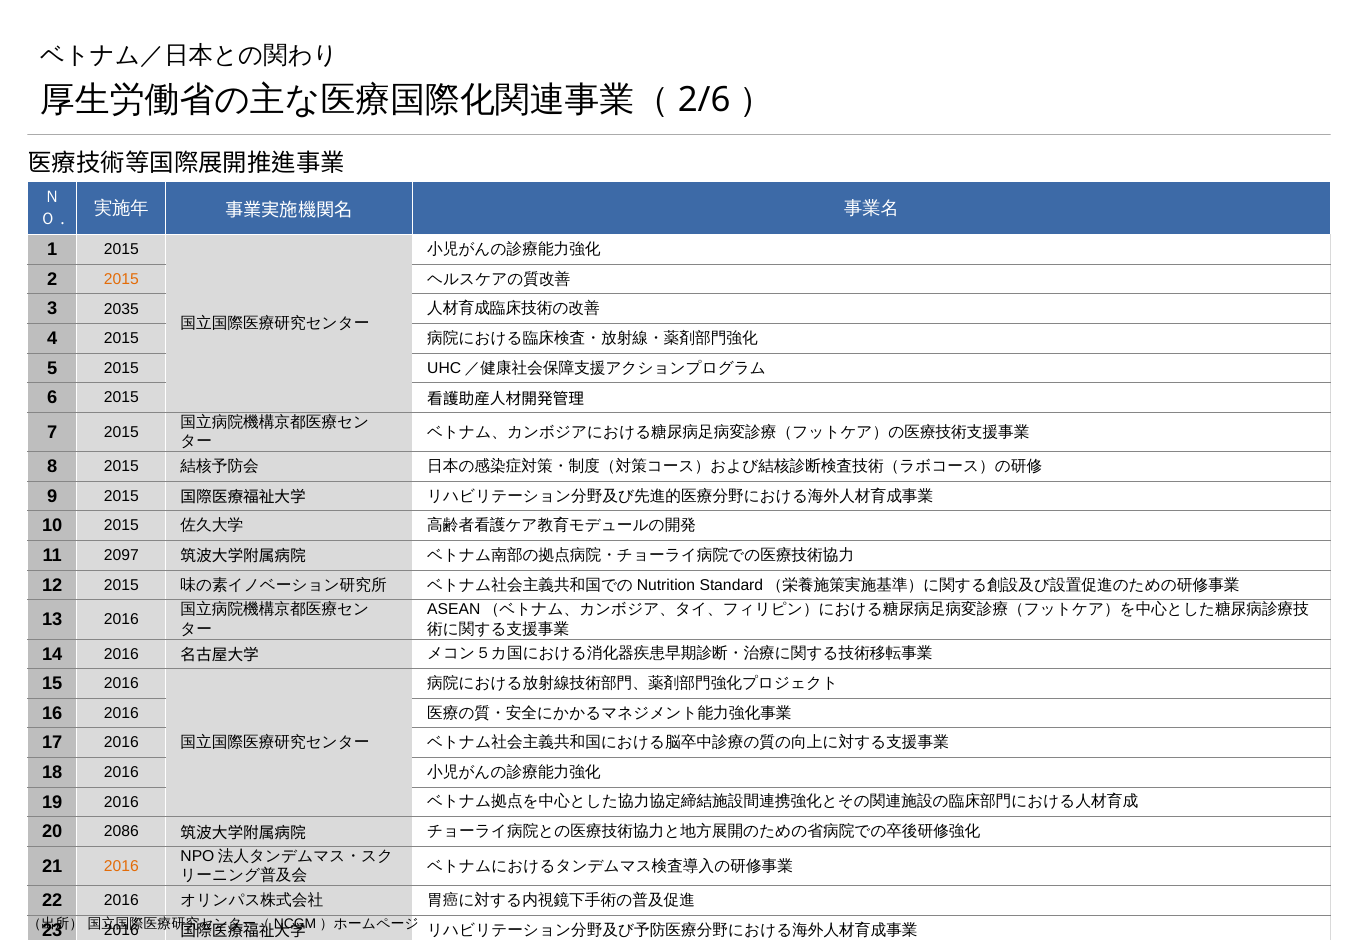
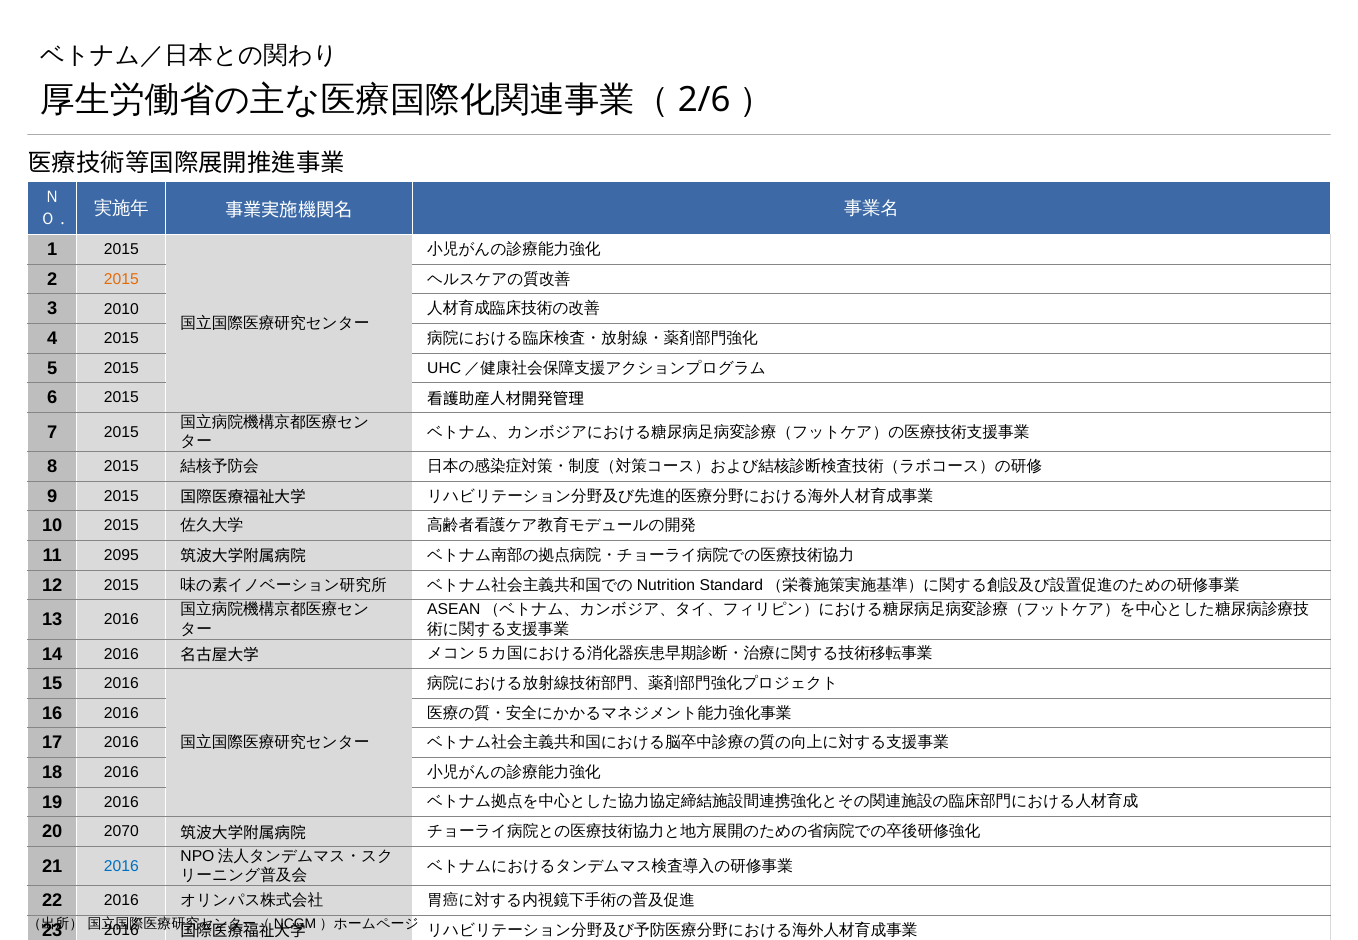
2035: 2035 -> 2010 (121, 309)
2097: 2097 -> 2095 (121, 556)
2086: 2086 -> 2070 (121, 832)
2016 colour: orange -> blue (121, 866)
